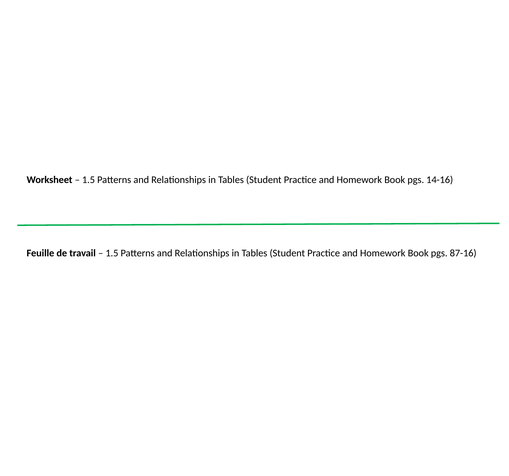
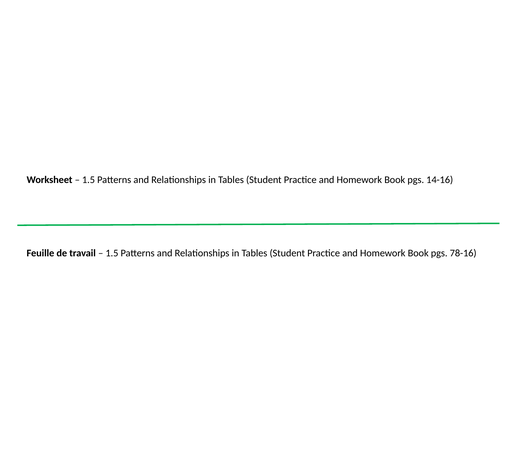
87-16: 87-16 -> 78-16 (463, 253)
